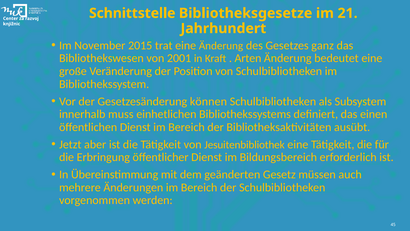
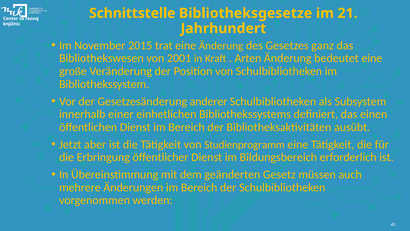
können: können -> anderer (209, 101)
muss: muss -> einer (121, 114)
Jesuitenbibliothek: Jesuitenbibliothek -> Studienprogramm (245, 144)
